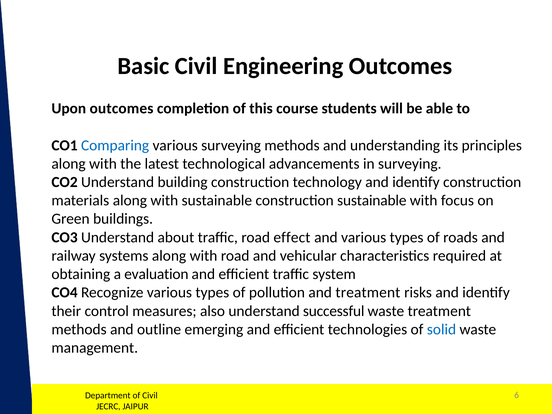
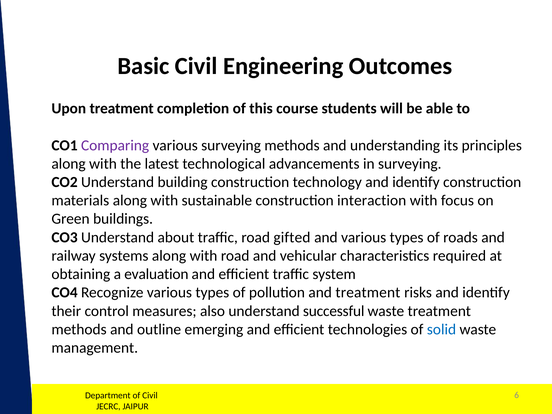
Upon outcomes: outcomes -> treatment (122, 108)
Comparing colour: blue -> purple (115, 145)
construction sustainable: sustainable -> interaction (372, 201)
effect: effect -> gifted (292, 237)
